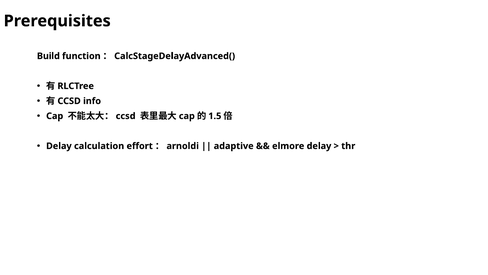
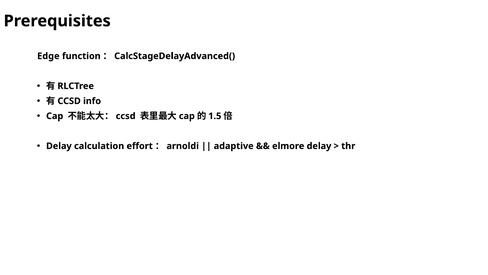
Build: Build -> Edge (48, 56)
